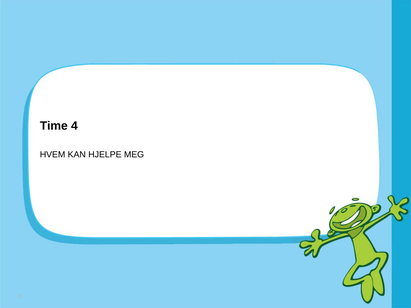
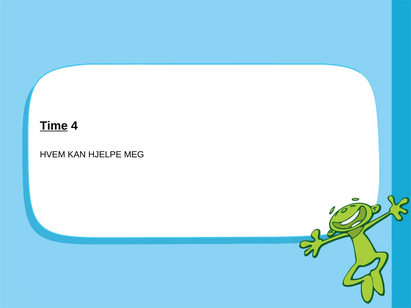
Time underline: none -> present (54, 126)
